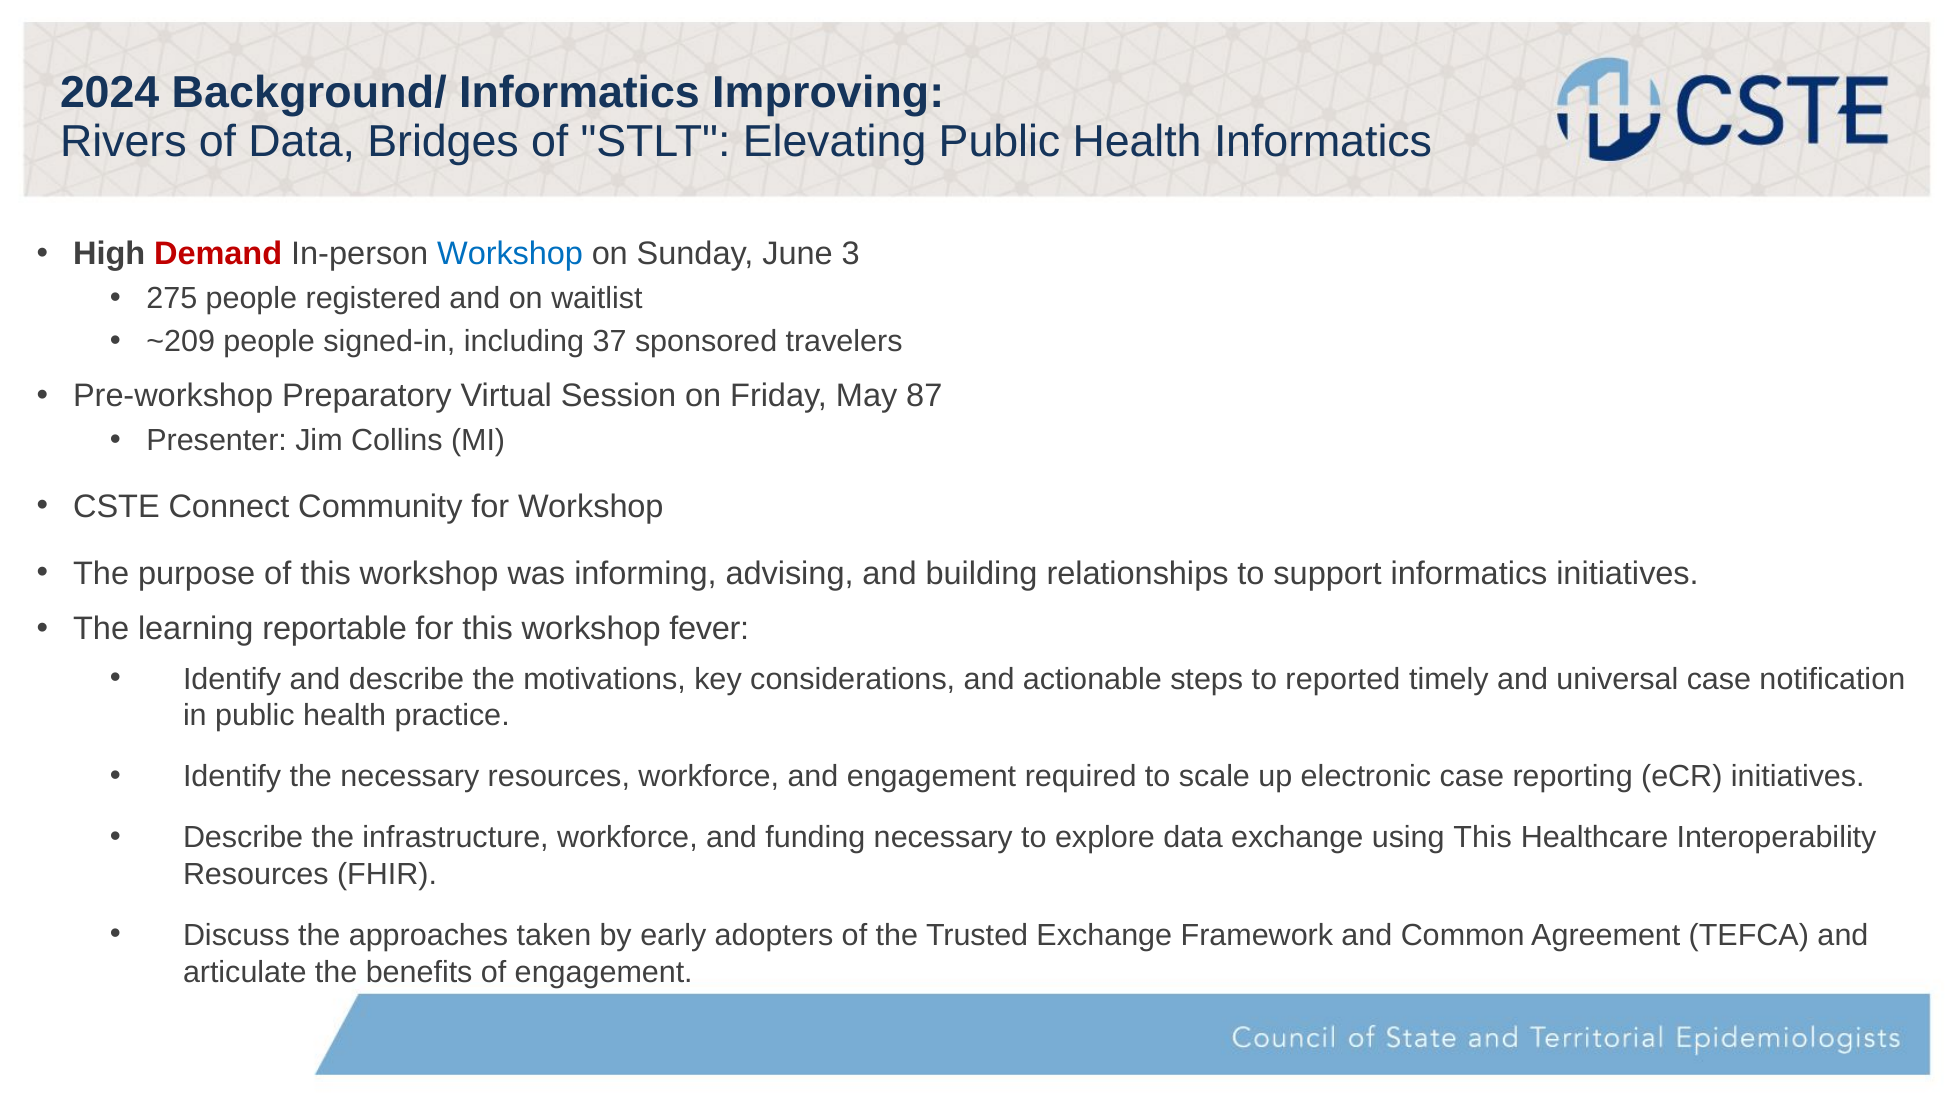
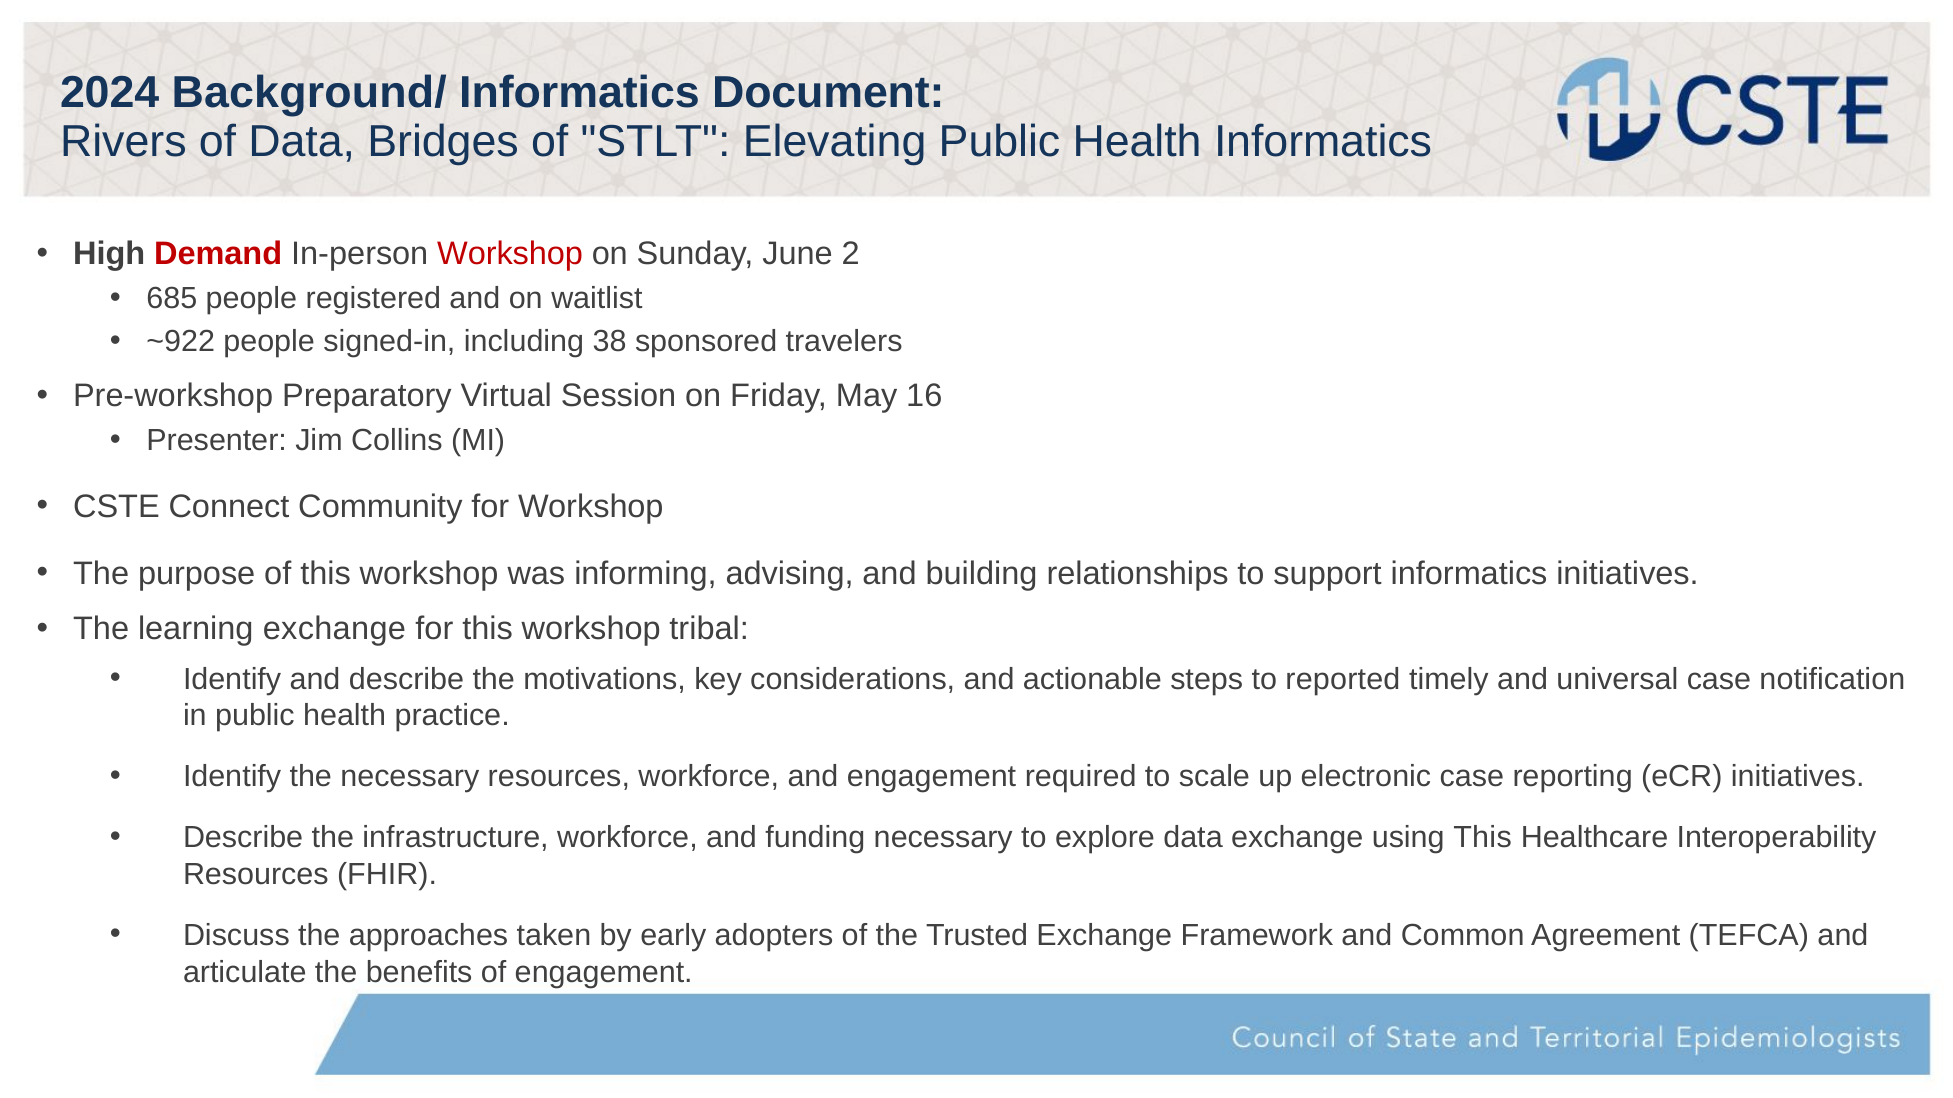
Improving: Improving -> Document (828, 93)
Workshop colour: blue -> red (510, 254)
3: 3 -> 2 (851, 254)
275: 275 -> 685 (172, 298)
~209: ~209 -> ~922 (181, 342)
37: 37 -> 38 (610, 342)
87: 87 -> 16 (924, 396)
learning reportable: reportable -> exchange (334, 629)
fever: fever -> tribal (709, 629)
